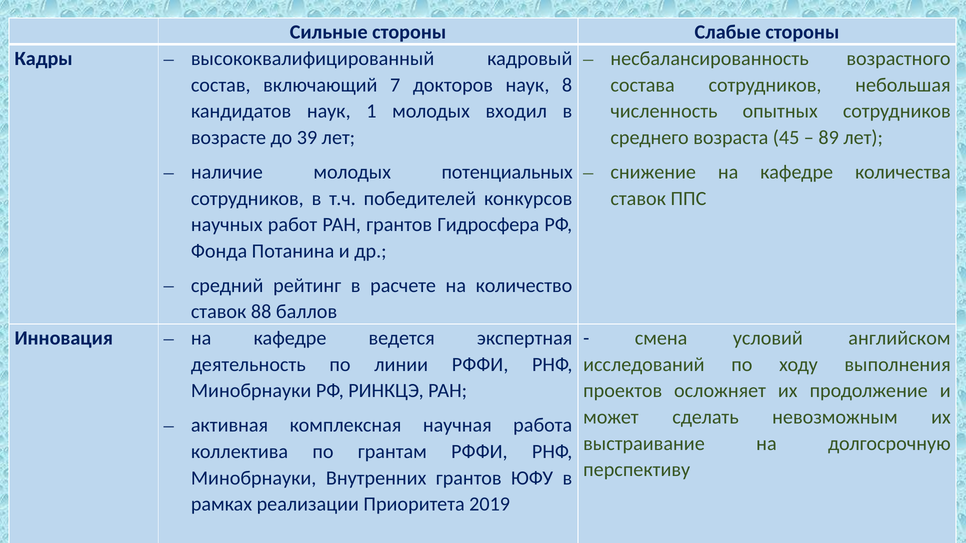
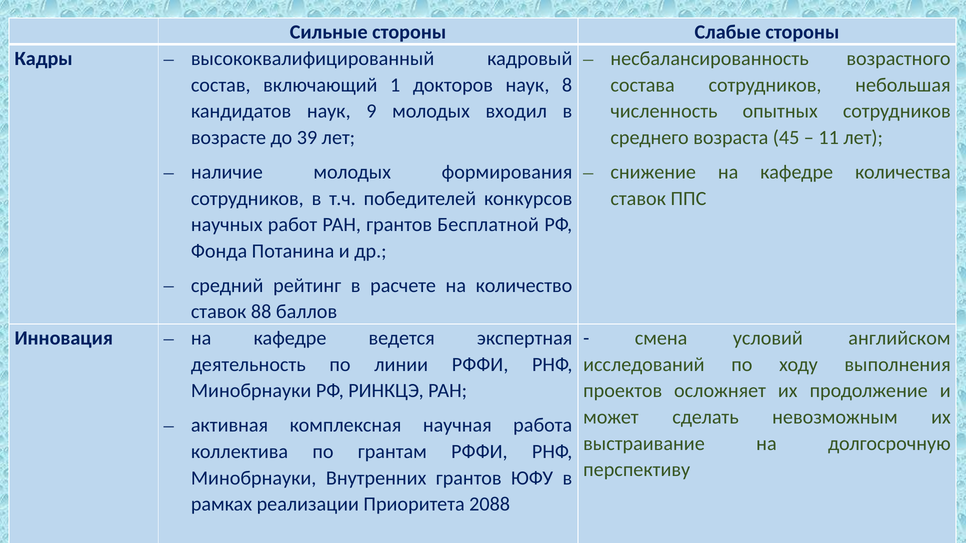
7: 7 -> 1 (395, 85)
1: 1 -> 9 (371, 111)
89: 89 -> 11 (829, 138)
потенциальных: потенциальных -> формирования (507, 172)
Гидросфера: Гидросфера -> Бесплатной (488, 225)
2019: 2019 -> 2088 (490, 505)
